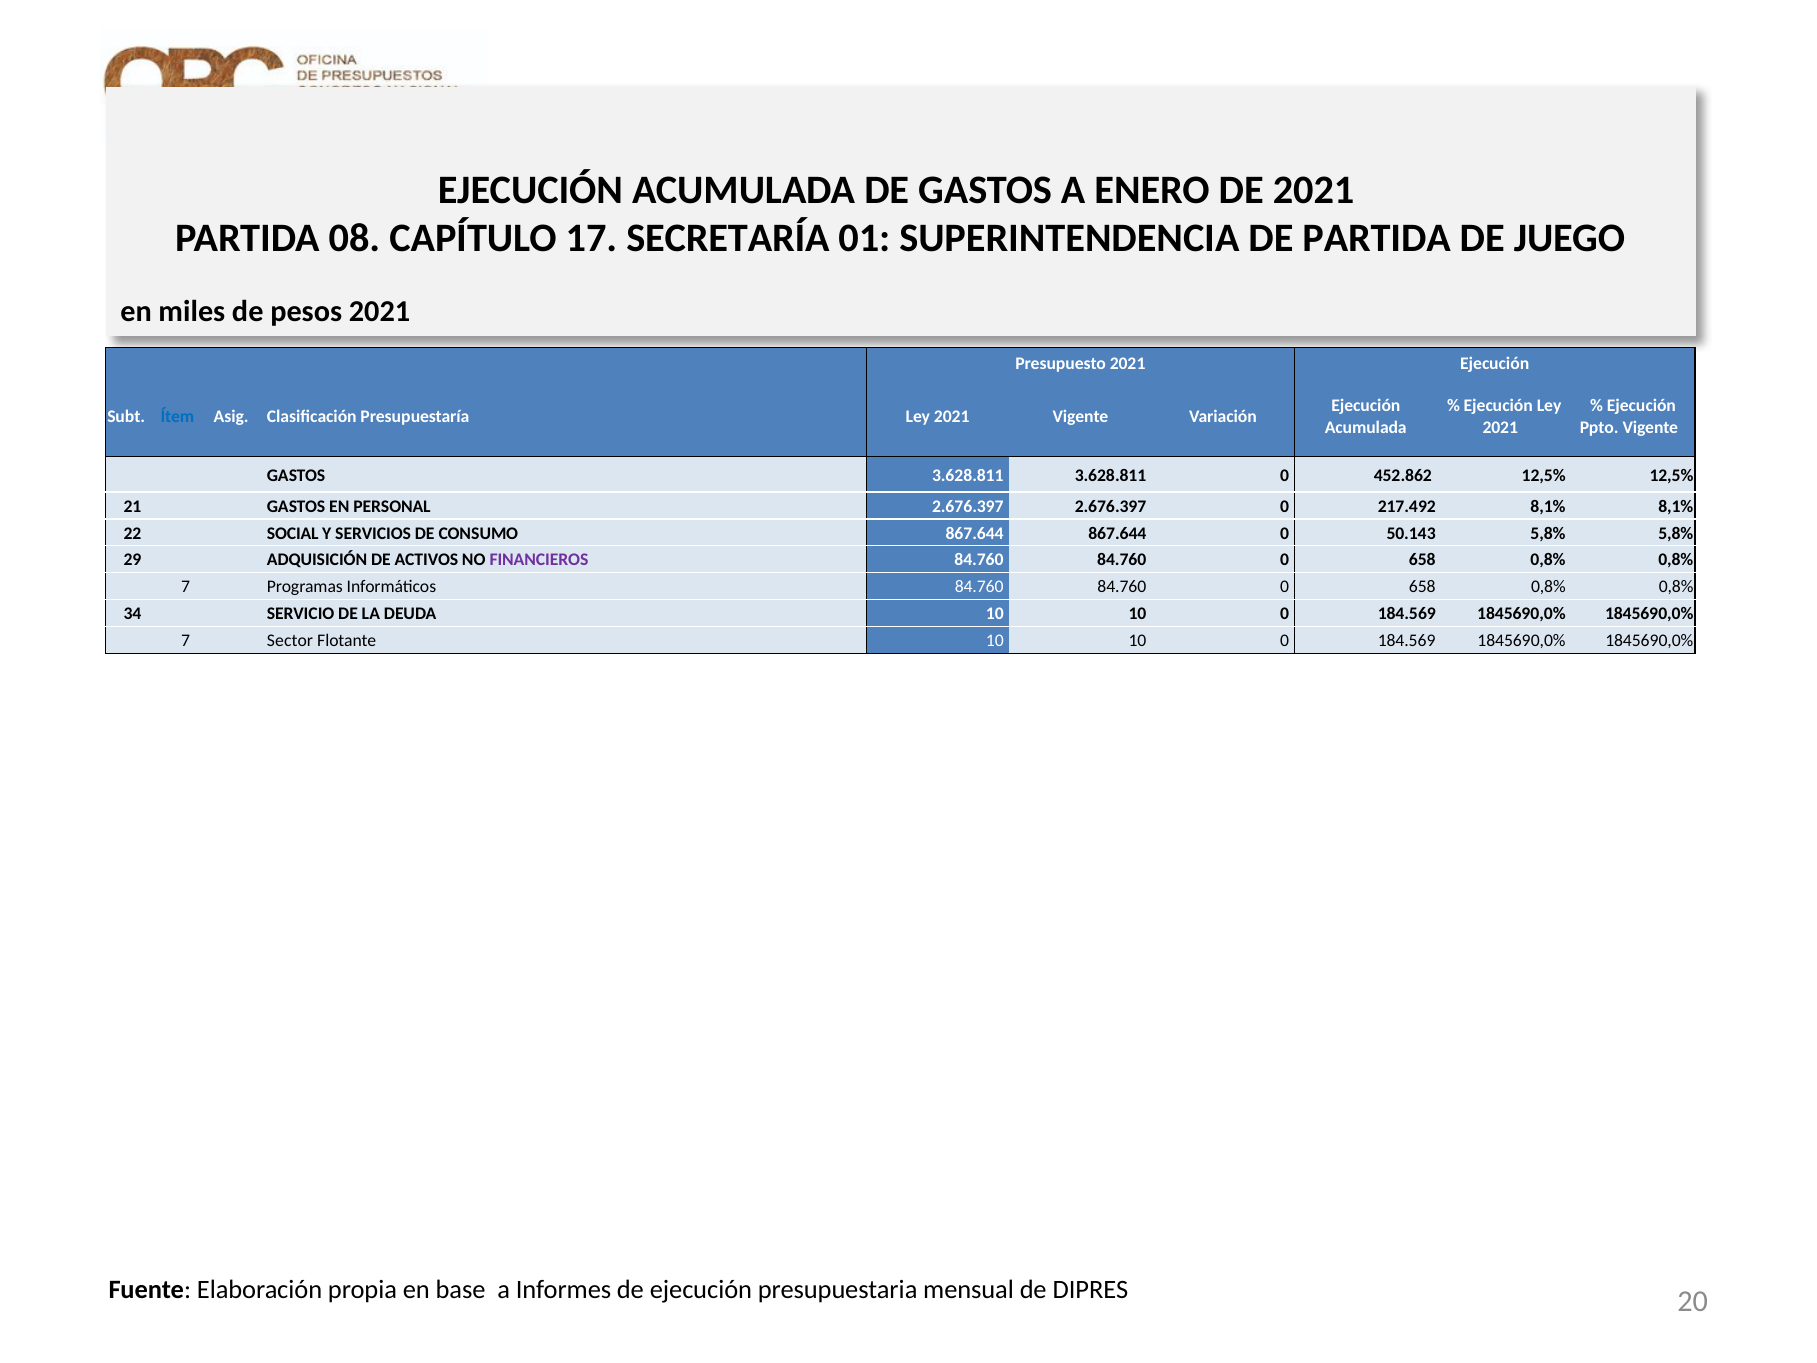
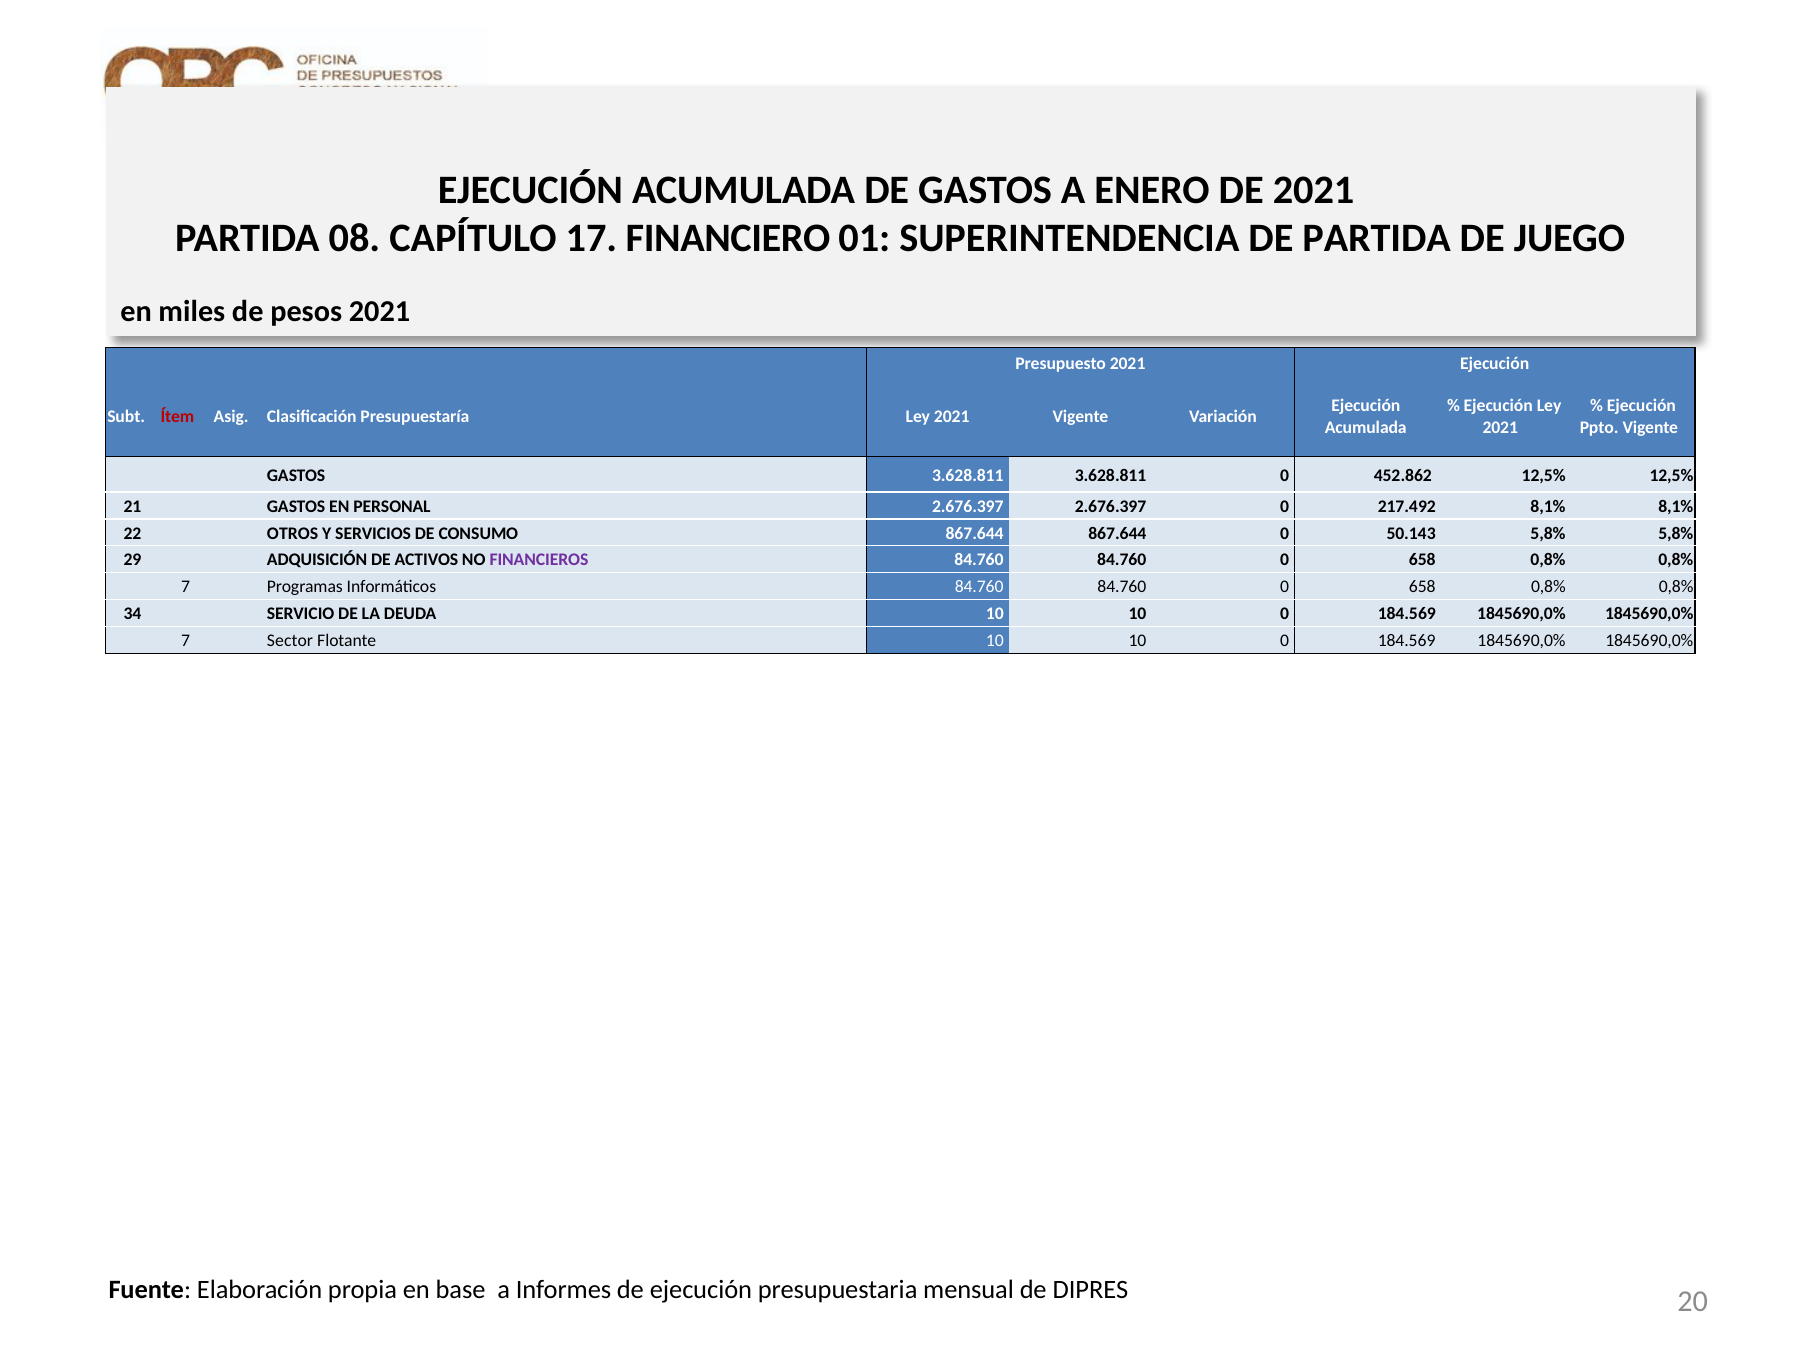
SECRETARÍA: SECRETARÍA -> FINANCIERO (728, 238)
Ítem colour: blue -> red (177, 416)
SOCIAL: SOCIAL -> OTROS (293, 533)
